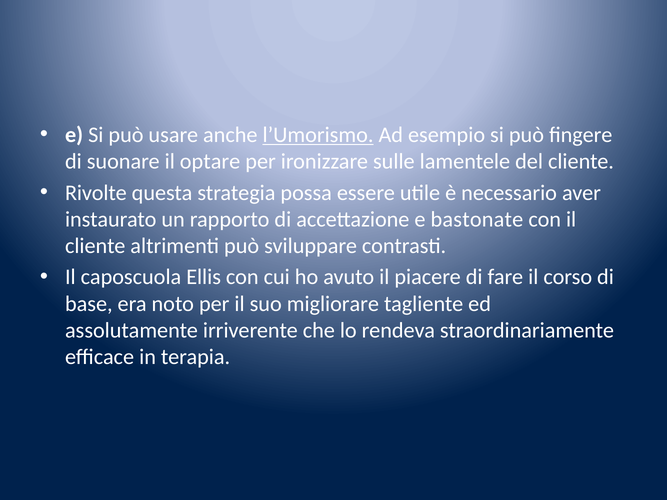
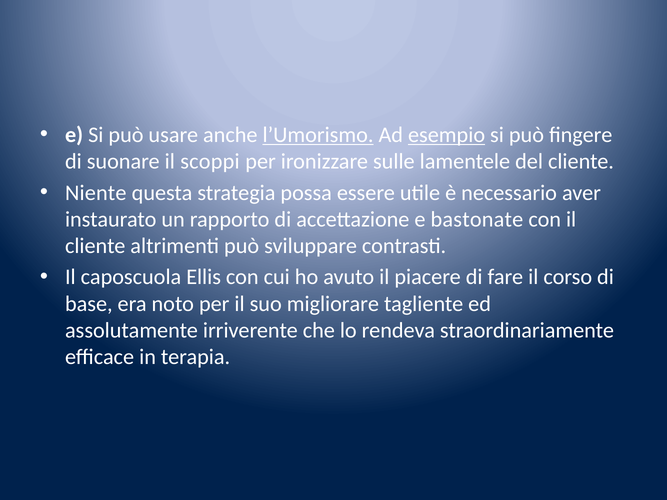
esempio underline: none -> present (447, 135)
optare: optare -> scoppi (210, 162)
Rivolte: Rivolte -> Niente (96, 193)
